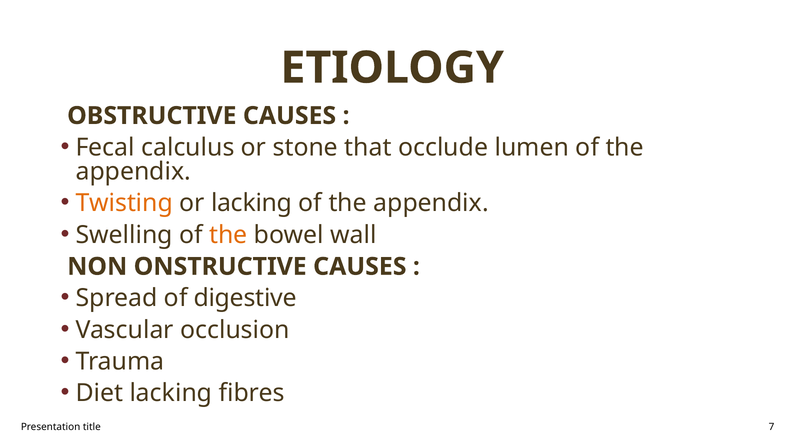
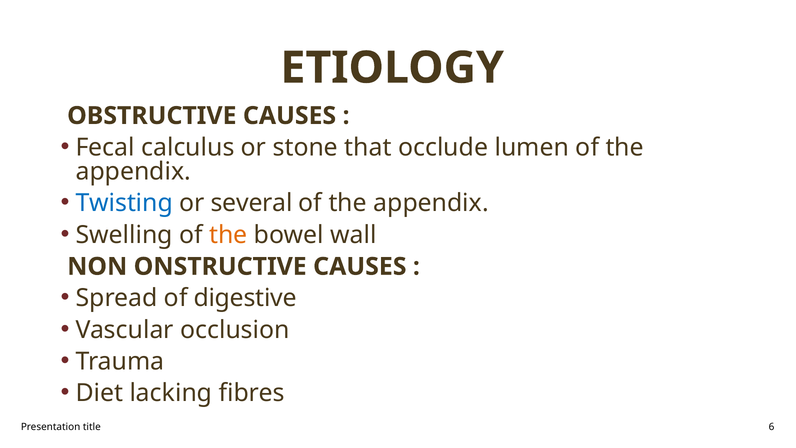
Twisting colour: orange -> blue (124, 203)
or lacking: lacking -> several (252, 203)
7: 7 -> 6 (771, 427)
